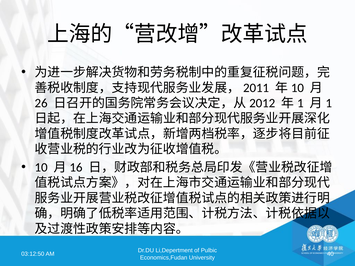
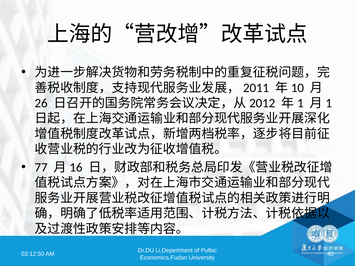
10: 10 -> 77 (41, 167)
